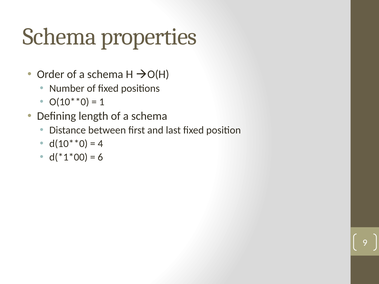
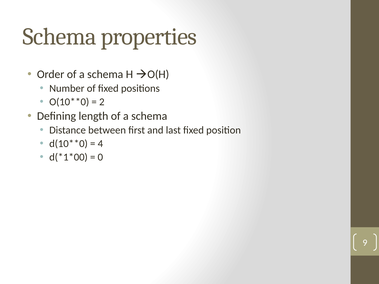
1: 1 -> 2 (102, 102)
6: 6 -> 0 (100, 157)
